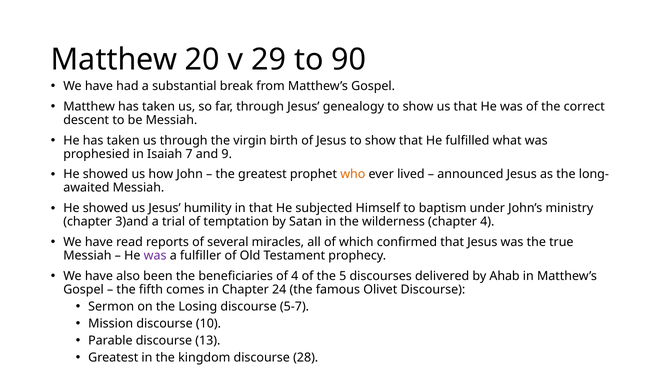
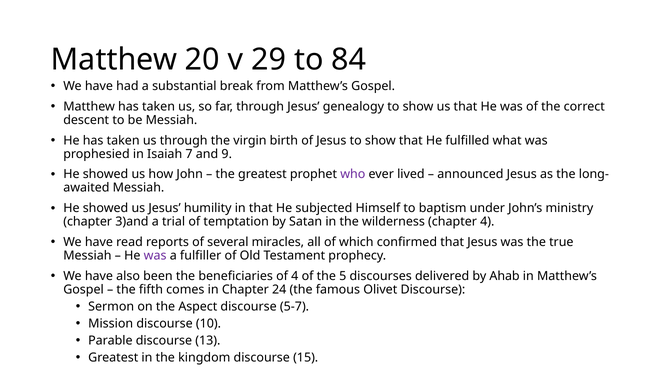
90: 90 -> 84 (349, 60)
who colour: orange -> purple (353, 174)
Losing: Losing -> Aspect (198, 306)
28: 28 -> 15 (306, 357)
